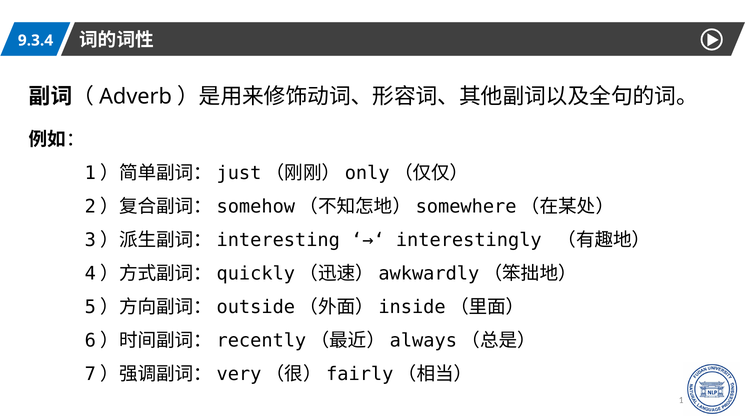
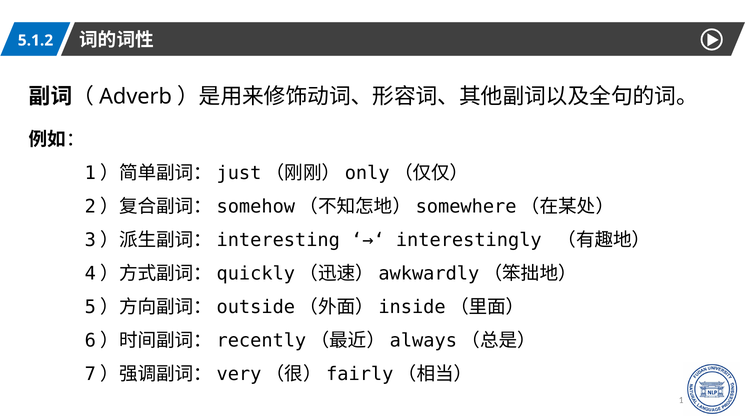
9.3.4: 9.3.4 -> 5.1.2 (35, 40)
